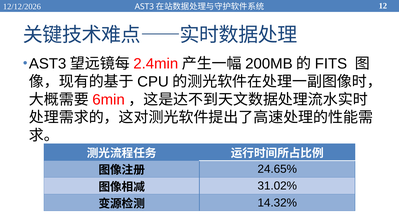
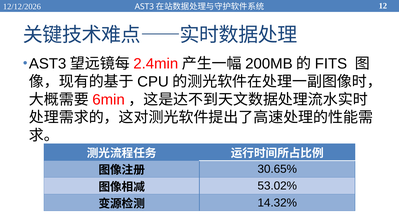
24.65%: 24.65% -> 30.65% (277, 169)
31.02%: 31.02% -> 53.02% (277, 186)
